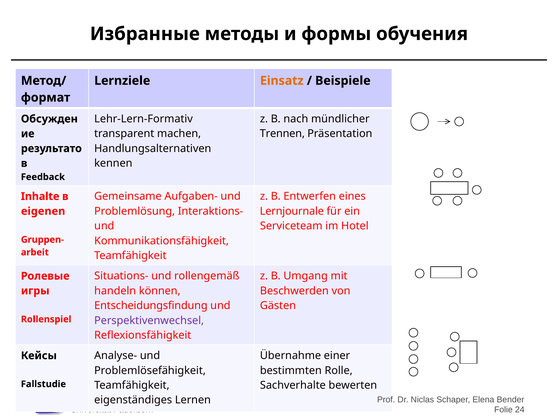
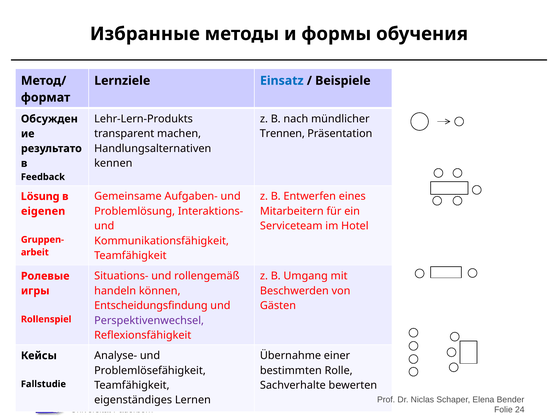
Einsatz colour: orange -> blue (282, 81)
Lehr-Lern-Formativ: Lehr-Lern-Formativ -> Lehr-Lern-Produkts (144, 119)
Inhalte: Inhalte -> Lösung (40, 196)
Lernjournale: Lernjournale -> Mitarbeitern (292, 211)
